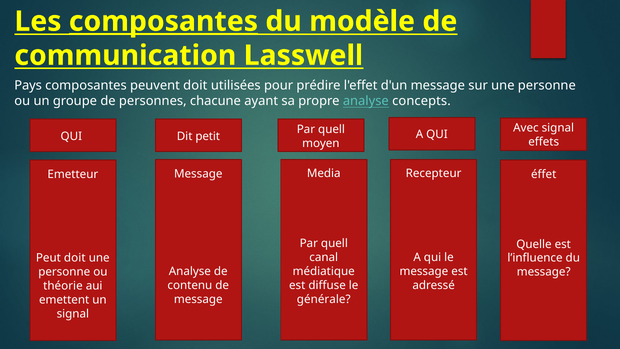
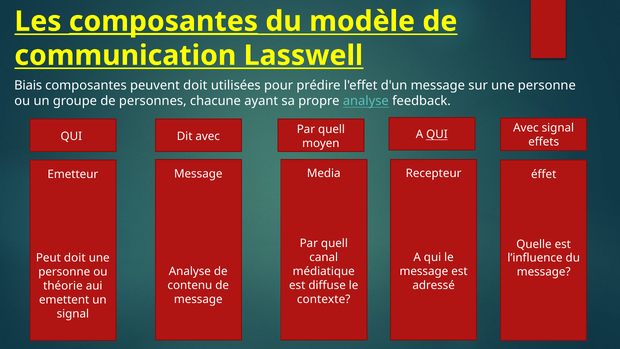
Pays: Pays -> Biais (28, 86)
concepts: concepts -> feedback (421, 101)
QUI underline: none -> present (437, 135)
Dit petit: petit -> avec (208, 136)
générale: générale -> contexte (324, 299)
